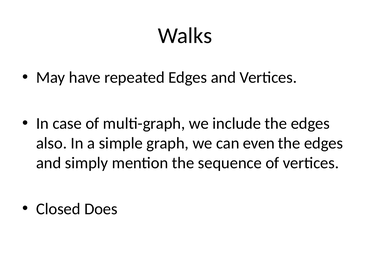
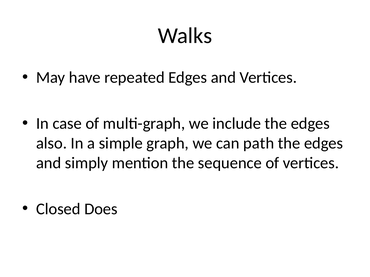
even: even -> path (259, 143)
